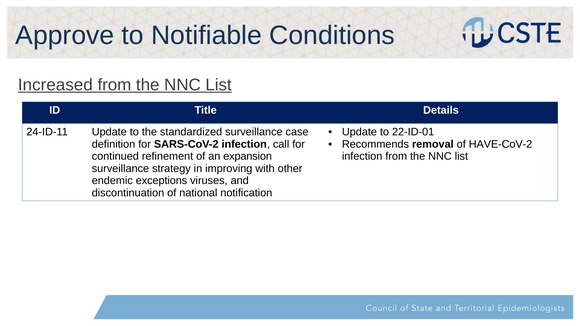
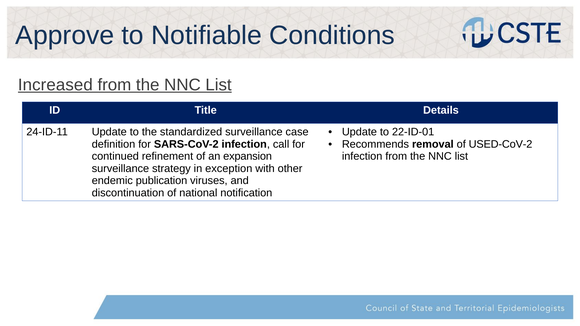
HAVE-CoV-2: HAVE-CoV-2 -> USED-CoV-2 (501, 144)
improving: improving -> exception (229, 169)
exceptions: exceptions -> publication (162, 181)
